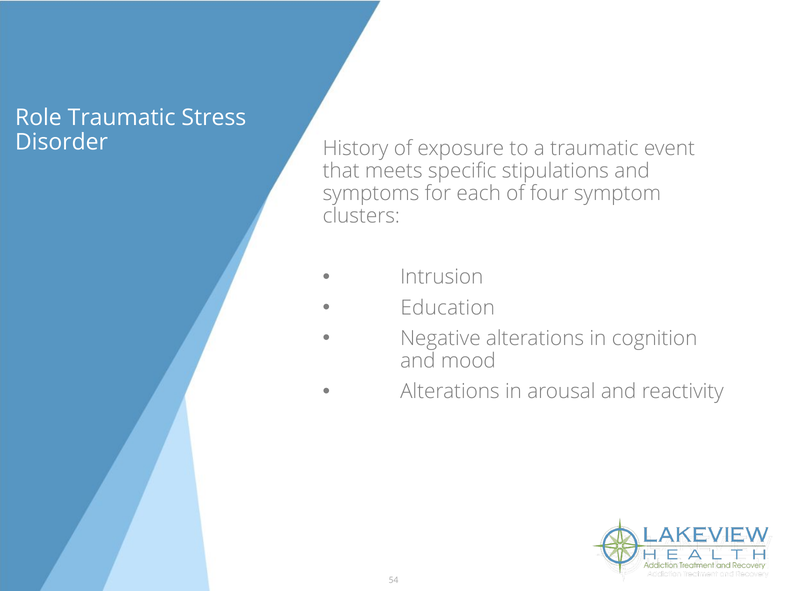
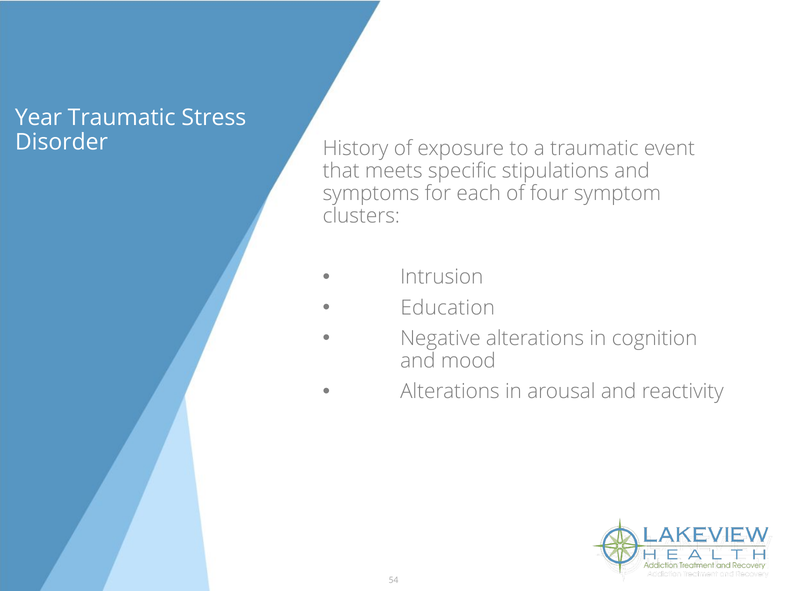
Role: Role -> Year (39, 117)
